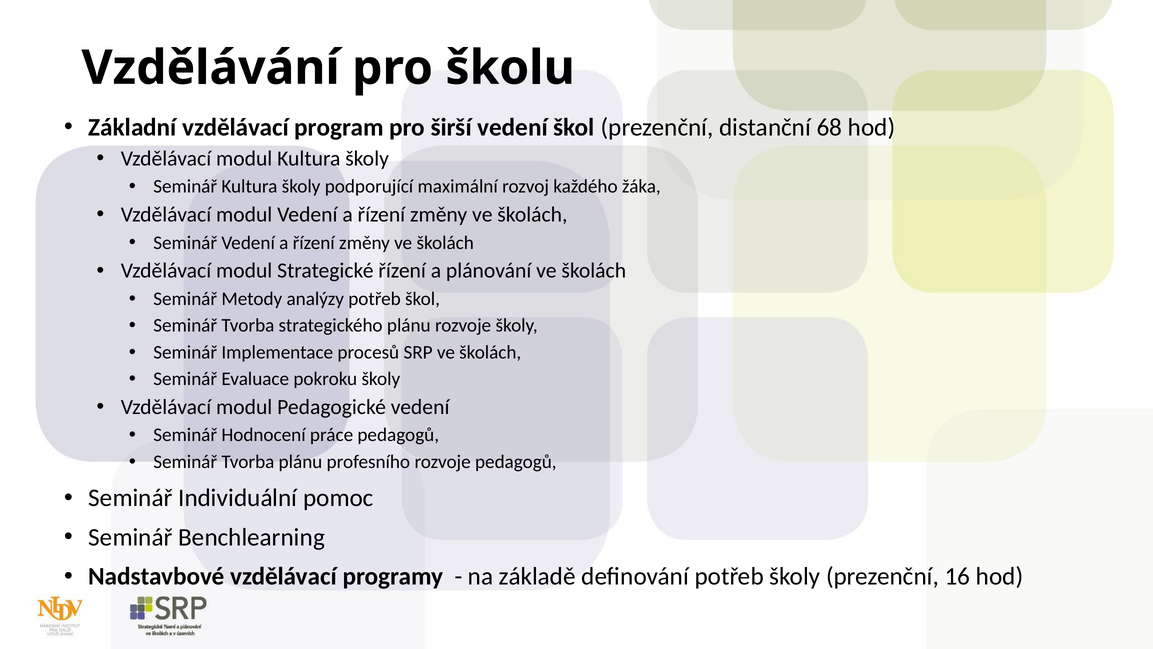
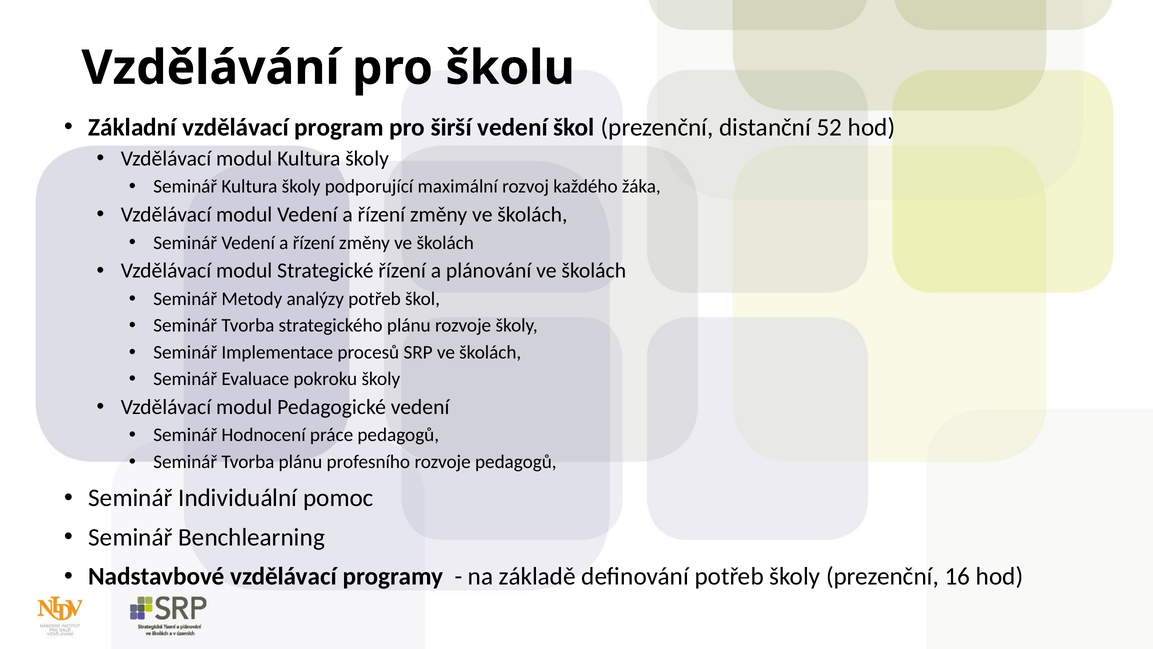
68: 68 -> 52 (829, 127)
